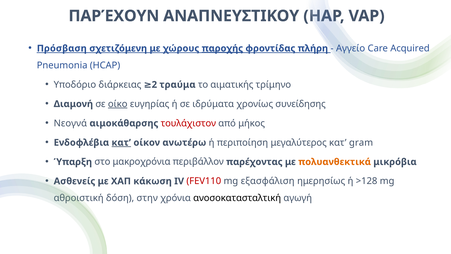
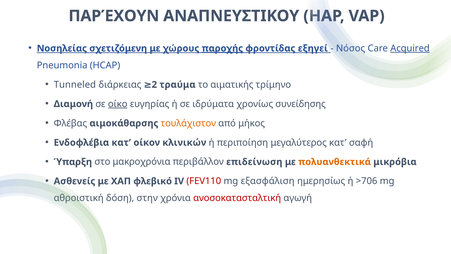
Πρόσβαση: Πρόσβαση -> Νοσηλείας (62, 48)
πλήρη: πλήρη -> εξηγεί (313, 48)
Αγγείο: Αγγείο -> Νόσος (351, 48)
Acquired underline: none -> present (410, 48)
Υποδόριο: Υποδόριο -> Tunneled (75, 85)
Νεογνά: Νεογνά -> Φλέβας (70, 123)
τουλάχιστον colour: red -> orange (188, 123)
κατ underline: present -> none (121, 142)
ανωτέρω: ανωτέρω -> κλινικών (184, 142)
gram: gram -> σαφή (361, 142)
παρέχοντας: παρέχοντας -> επιδείνωση (254, 162)
κάκωση: κάκωση -> φλεβικό (153, 181)
>128: >128 -> >706 (367, 181)
ανοσοκατασταλτική colour: black -> red (237, 198)
